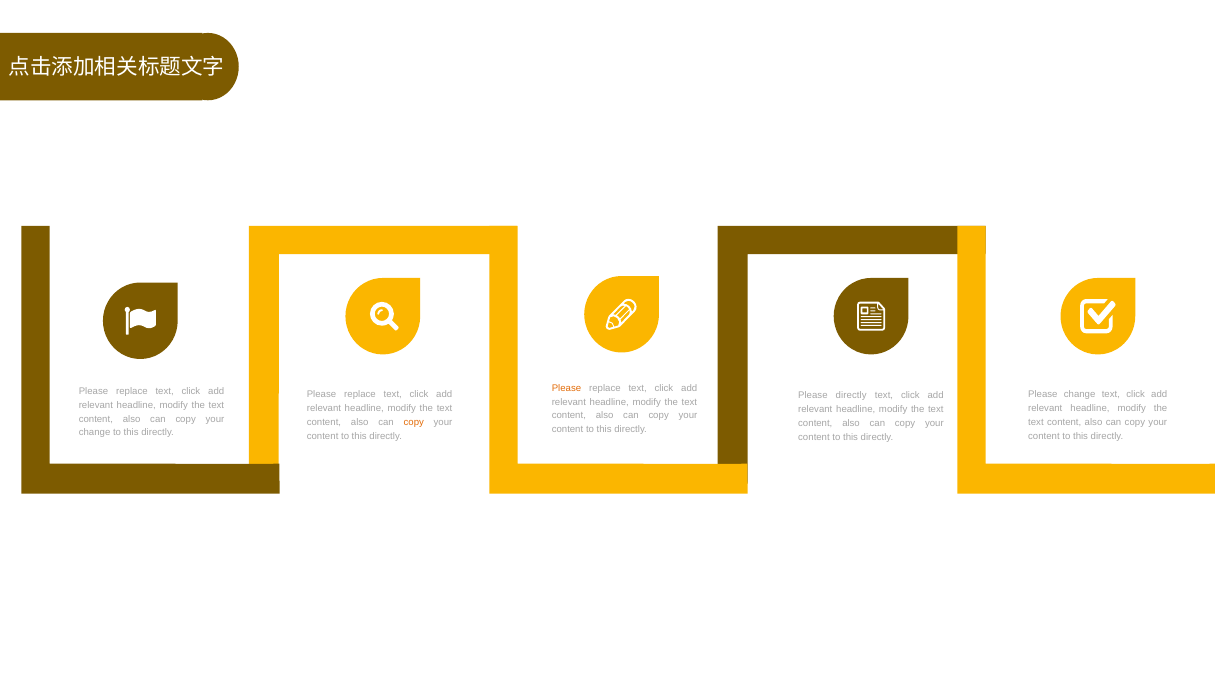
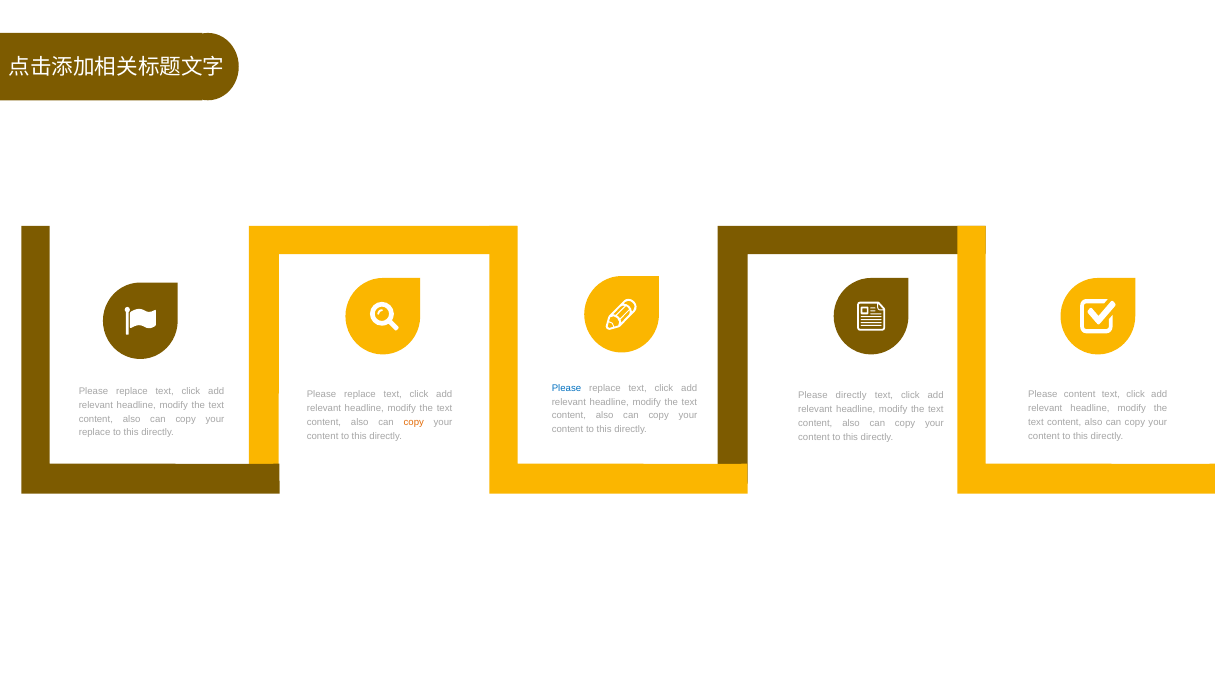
Please colour: orange -> blue (566, 388)
Please change: change -> content (1080, 395)
change: change -> replace (95, 433)
